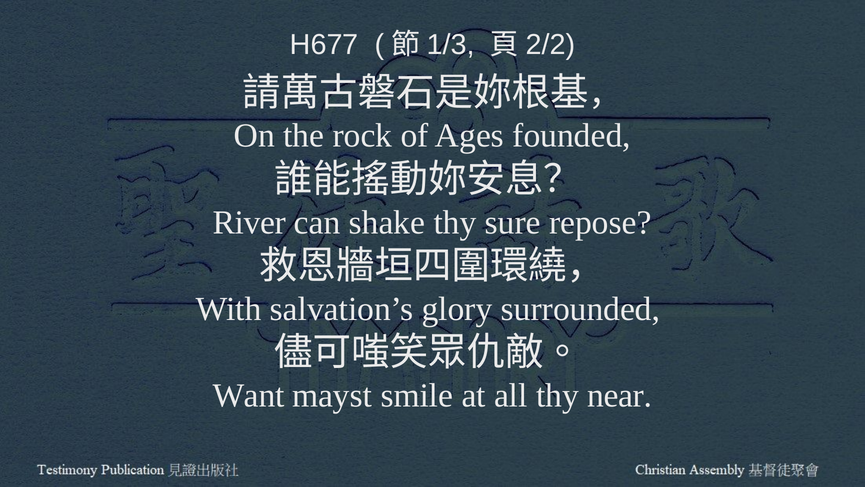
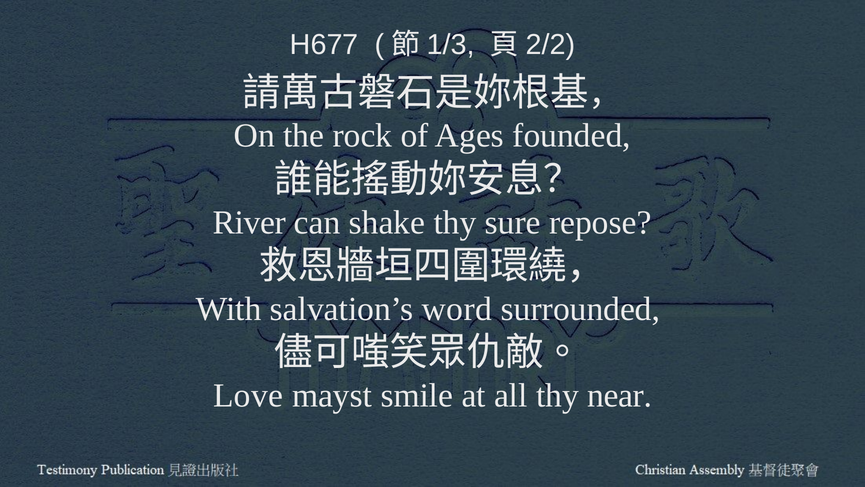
glory: glory -> word (457, 309)
Want: Want -> Love (248, 395)
